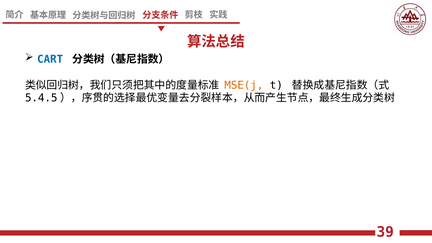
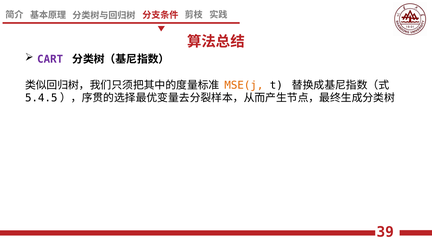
CART colour: blue -> purple (50, 59)
